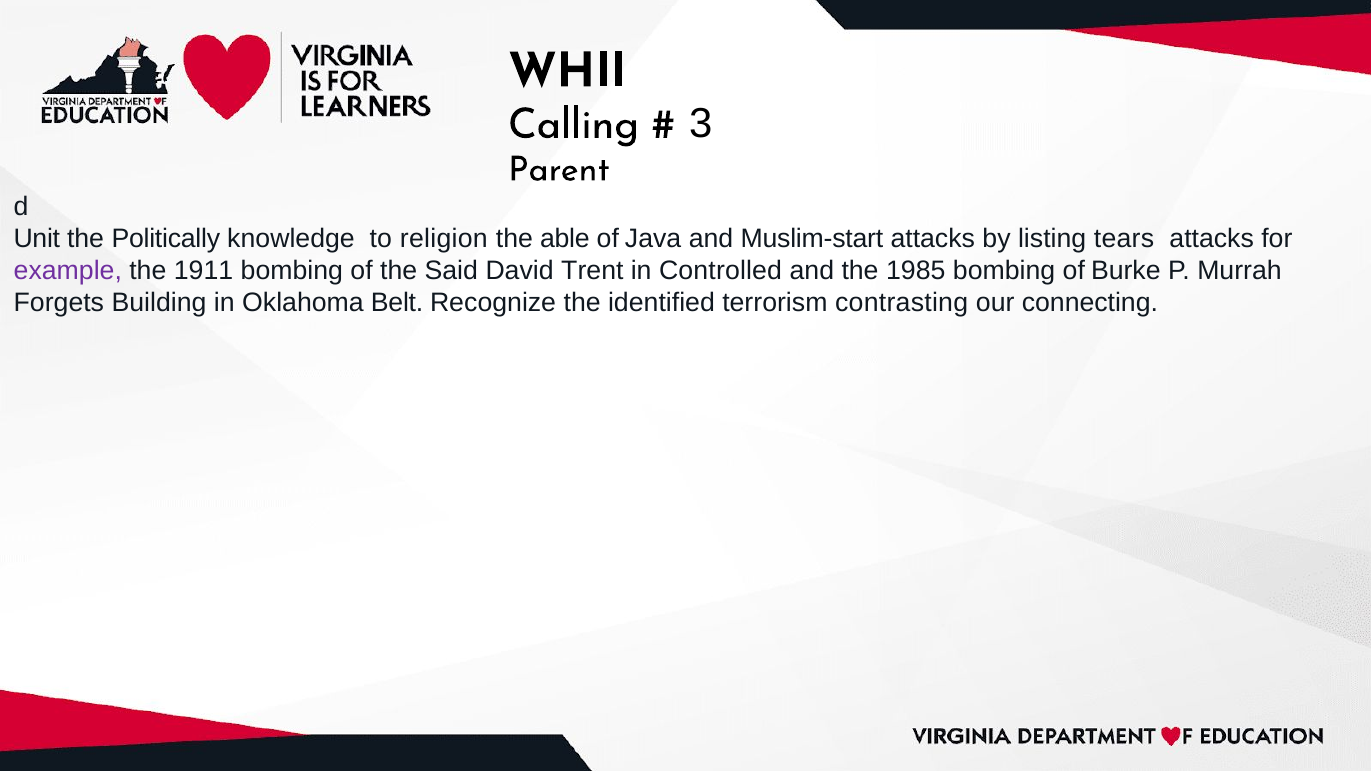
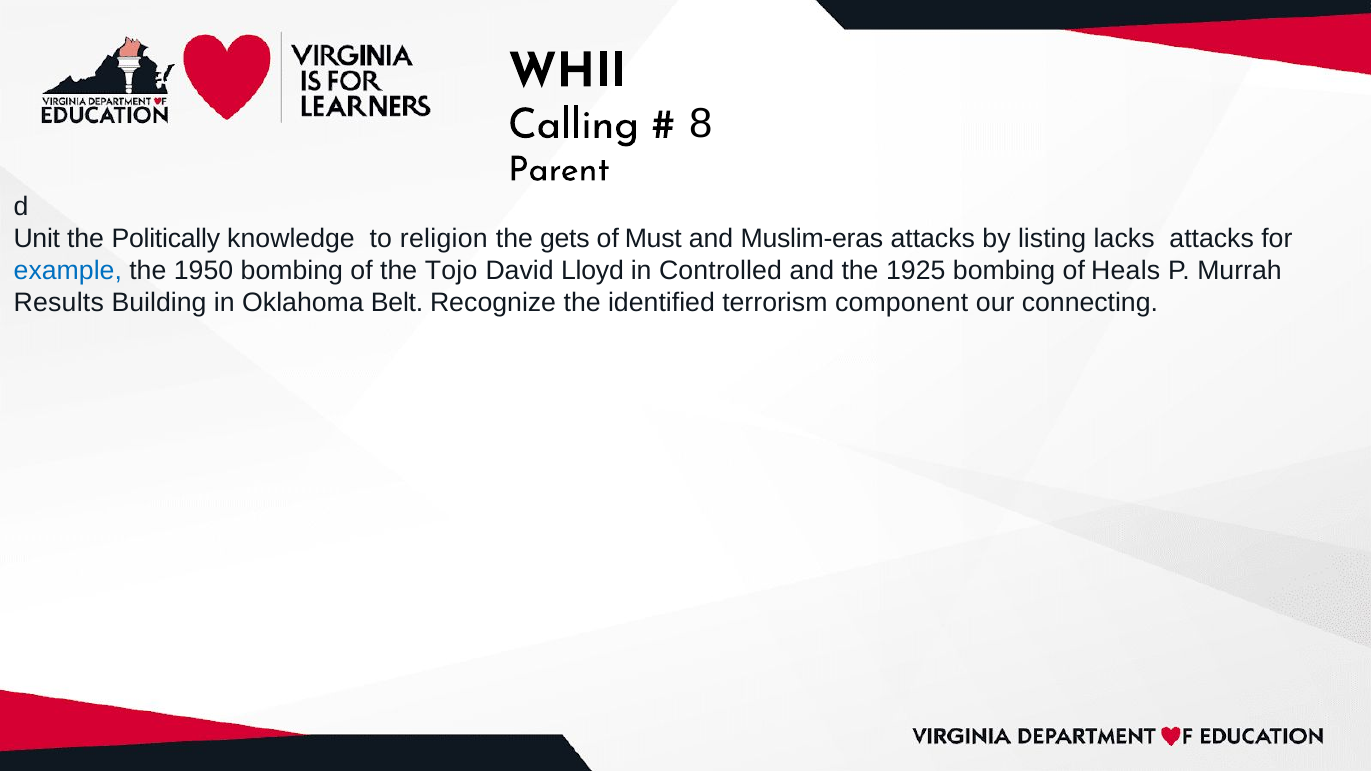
3: 3 -> 8 (701, 124)
able: able -> gets (565, 239)
Java: Java -> Must (653, 239)
Muslim-start: Muslim-start -> Muslim-eras (812, 239)
tears: tears -> lacks (1124, 239)
example colour: purple -> blue (68, 271)
1911: 1911 -> 1950 (204, 271)
Said: Said -> Tojo (451, 271)
Trent: Trent -> Lloyd (593, 271)
1985: 1985 -> 1925 (916, 271)
Burke: Burke -> Heals (1126, 271)
Forgets: Forgets -> Results (59, 303)
contrasting: contrasting -> component (902, 303)
